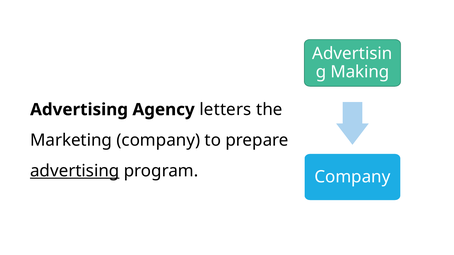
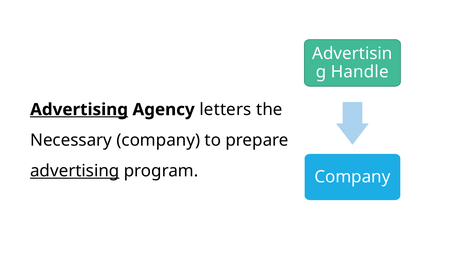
Making: Making -> Handle (360, 72)
Advertising underline: none -> present (79, 110)
Marketing: Marketing -> Necessary (71, 140)
